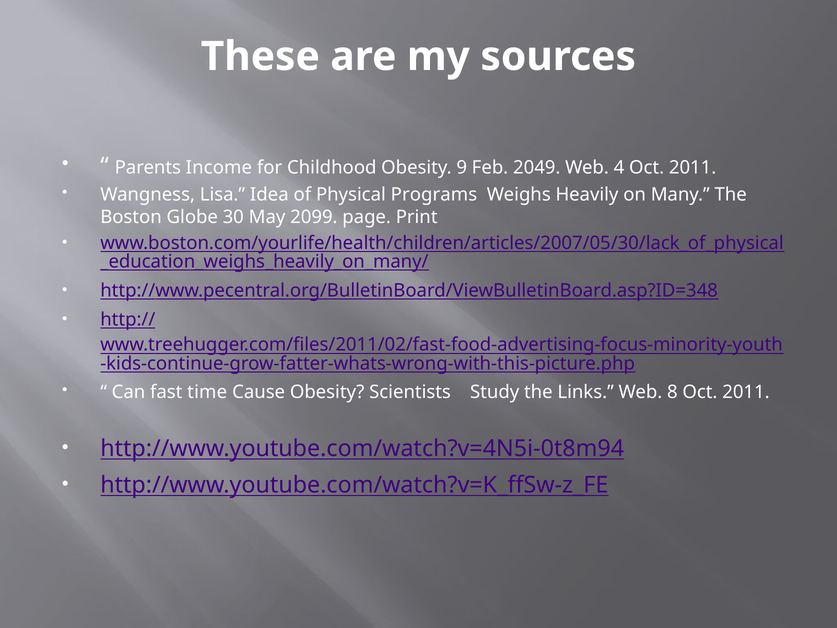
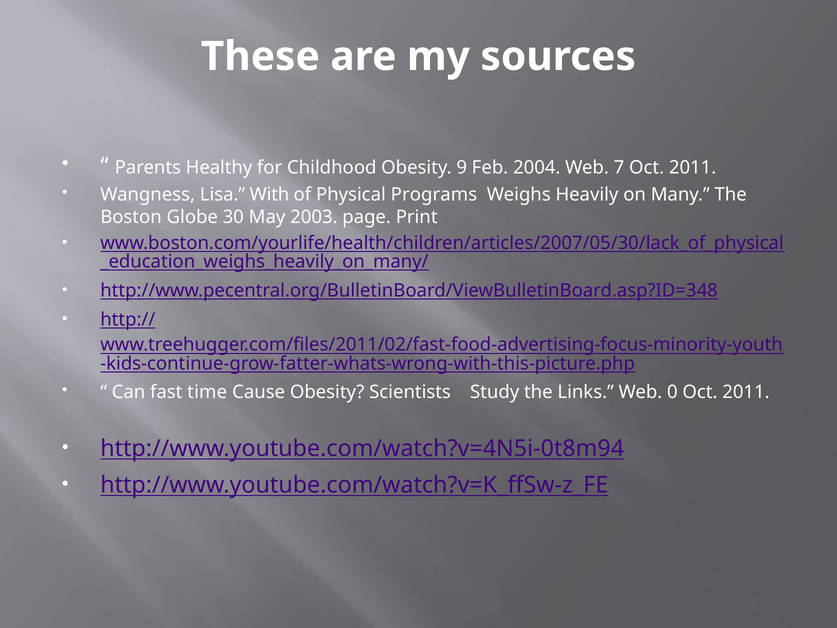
Income: Income -> Healthy (219, 168)
2049: 2049 -> 2004 (537, 168)
4: 4 -> 7 (619, 168)
Idea: Idea -> With (269, 195)
2099: 2099 -> 2003 (314, 217)
8: 8 -> 0 (672, 392)
